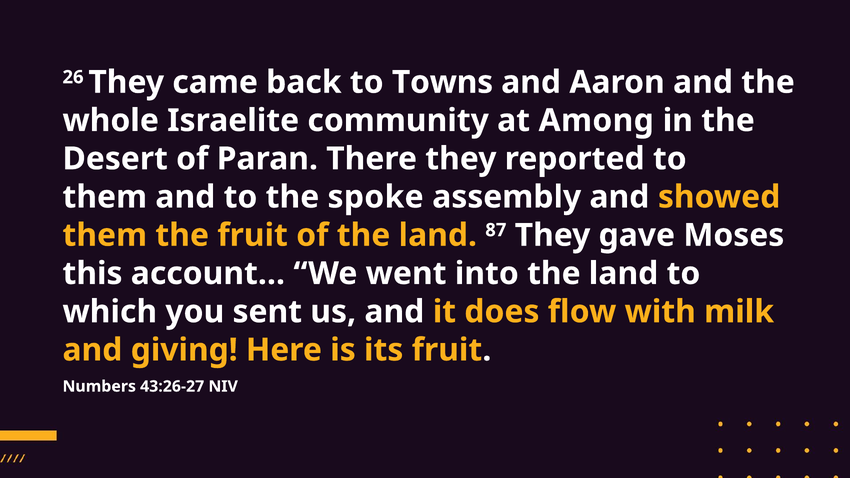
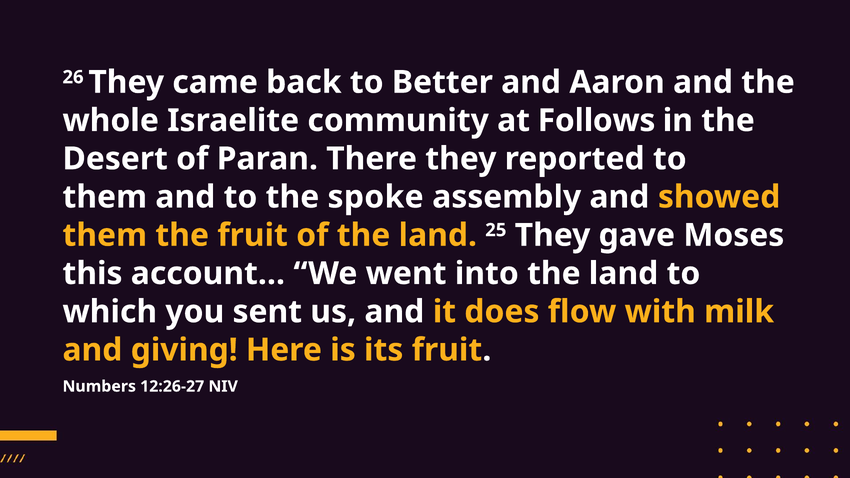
Towns: Towns -> Better (442, 82)
Among: Among -> Follows (597, 121)
87: 87 -> 25 (496, 230)
43:26-27: 43:26-27 -> 12:26-27 (172, 386)
